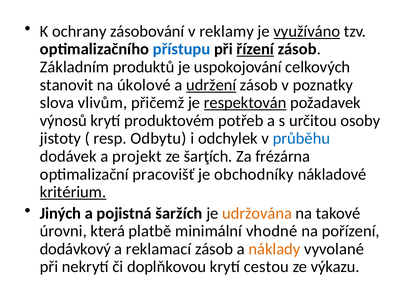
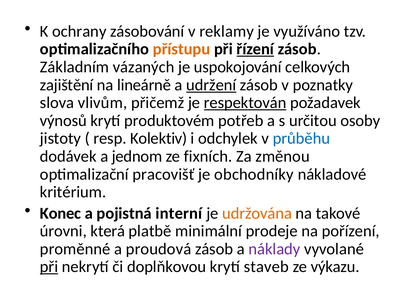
využíváno underline: present -> none (307, 31)
přístupu colour: blue -> orange (182, 49)
produktů: produktů -> vázaných (144, 67)
stanovit: stanovit -> zajištění (67, 85)
úkolové: úkolové -> lineárně (144, 85)
Odbytu: Odbytu -> Kolektiv (159, 138)
projekt: projekt -> jednom (137, 156)
šarţích: šarţích -> fixních (208, 156)
frézárna: frézárna -> změnou (283, 156)
kritérium underline: present -> none (73, 192)
Jiných: Jiných -> Konec (61, 213)
šaržích: šaržích -> interní (179, 213)
vhodné: vhodné -> prodeje (272, 231)
dodávkový: dodávkový -> proměnné (75, 249)
reklamací: reklamací -> proudová (159, 249)
náklady colour: orange -> purple (274, 249)
při underline: none -> present (49, 266)
cestou: cestou -> staveb (266, 266)
